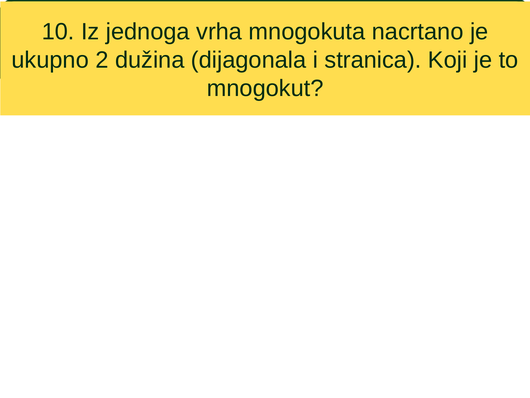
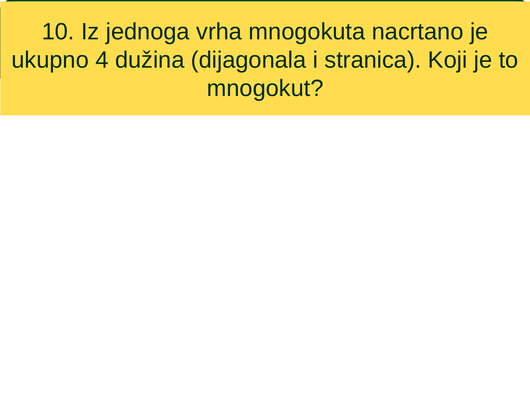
2: 2 -> 4 (102, 60)
